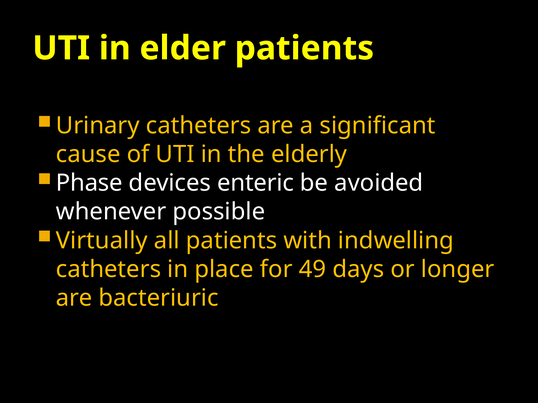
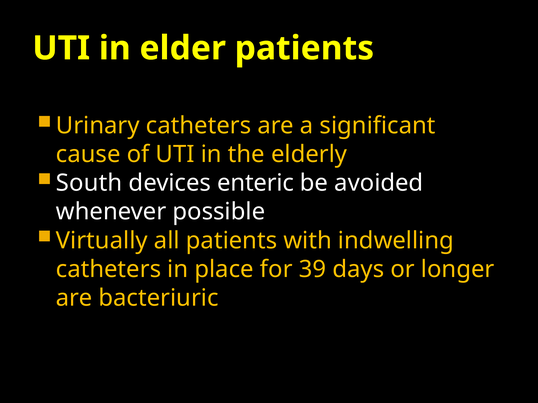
Phase: Phase -> South (89, 183)
49: 49 -> 39 (312, 269)
